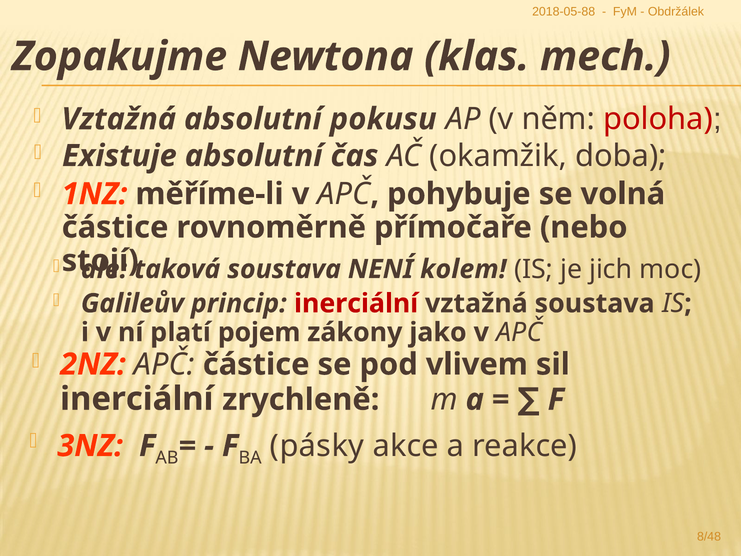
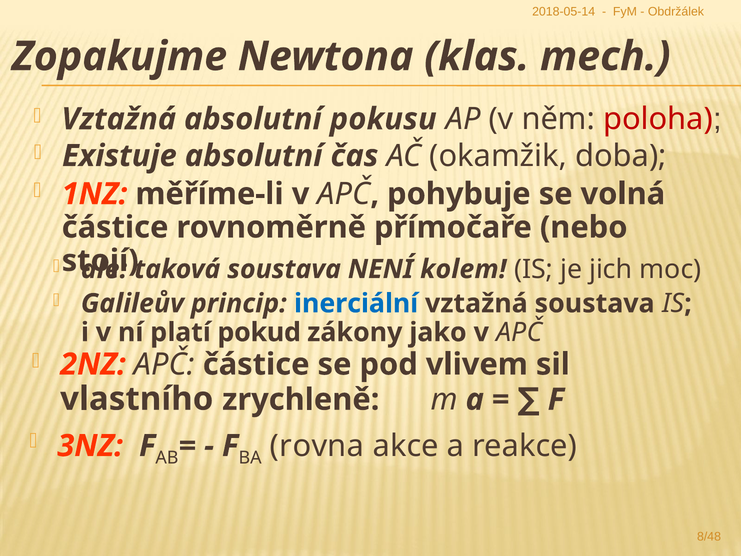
2018-05-88: 2018-05-88 -> 2018-05-14 (564, 12)
inerciální colour: red -> blue (356, 303)
pojem: pojem -> pokud (259, 332)
inerciální: inerciální -> vlastního (137, 399)
pásky: pásky -> rovna (317, 446)
